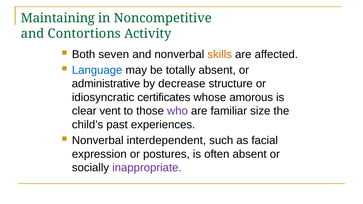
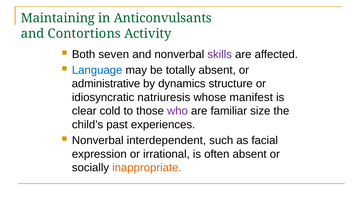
Noncompetitive: Noncompetitive -> Anticonvulsants (163, 18)
skills colour: orange -> purple (220, 54)
decrease: decrease -> dynamics (182, 84)
certificates: certificates -> natriuresis (164, 97)
amorous: amorous -> manifest (251, 97)
vent: vent -> cold (110, 111)
postures: postures -> irrational (166, 154)
inappropriate colour: purple -> orange (147, 168)
